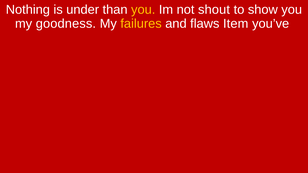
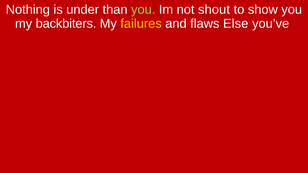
you colour: yellow -> light green (143, 10)
goodness: goodness -> backbiters (66, 24)
Item: Item -> Else (236, 24)
